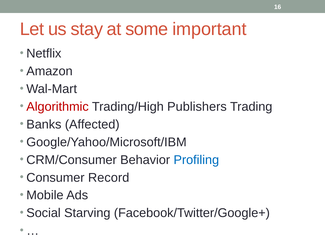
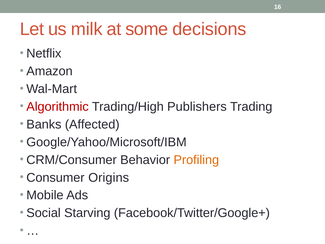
stay: stay -> milk (87, 29)
important: important -> decisions (209, 29)
Profiling colour: blue -> orange (196, 160)
Record: Record -> Origins (109, 177)
